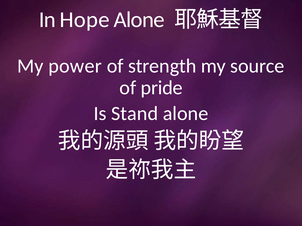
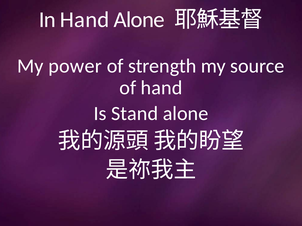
In Hope: Hope -> Hand (85, 20)
of pride: pride -> hand (162, 88)
